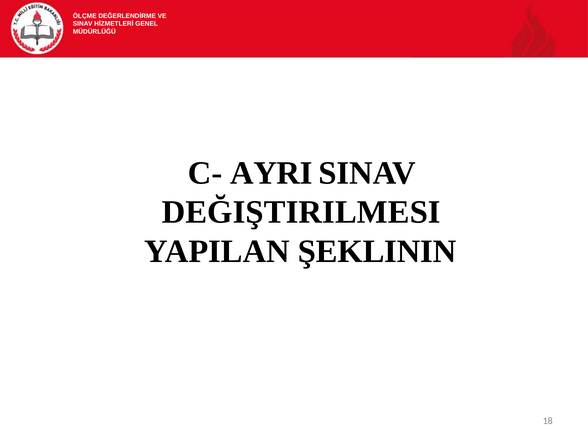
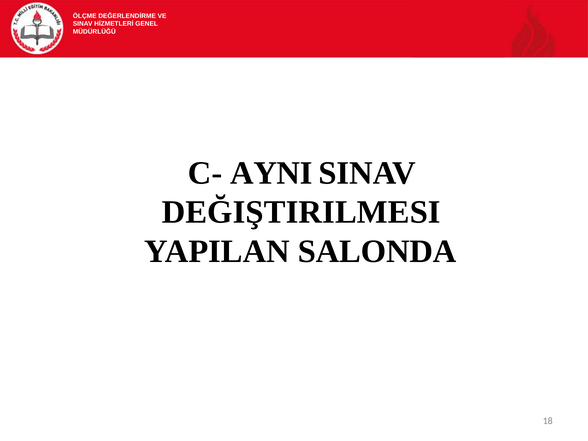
AYRI: AYRI -> AYNI (271, 173)
ŞEKLININ: ŞEKLININ -> SALONDA (377, 251)
